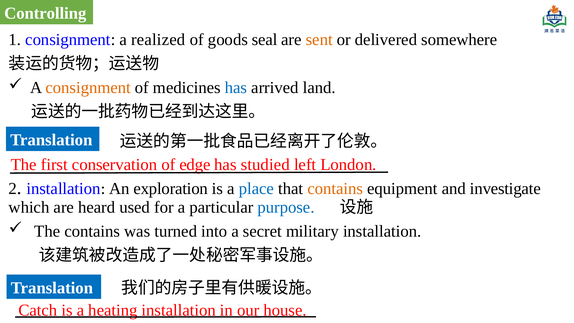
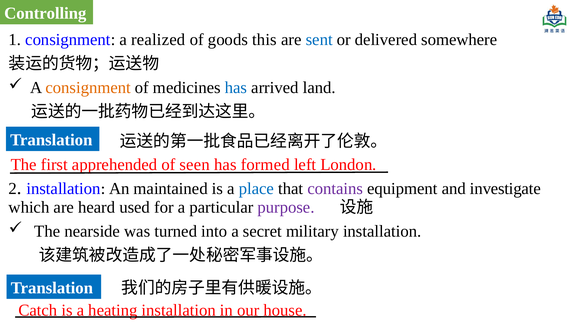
seal: seal -> this (264, 39)
sent colour: orange -> blue (319, 39)
conservation: conservation -> apprehended (115, 165)
edge: edge -> seen (195, 165)
studied: studied -> formed (265, 165)
exploration: exploration -> maintained (171, 189)
contains colour: orange -> purple (335, 189)
purpose colour: blue -> purple (286, 207)
The contains: contains -> nearside (92, 231)
